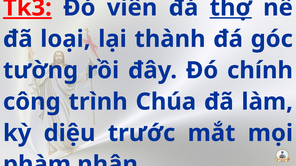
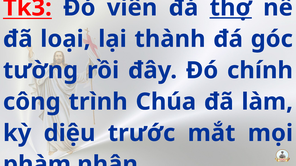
Tk3 underline: present -> none (27, 8)
